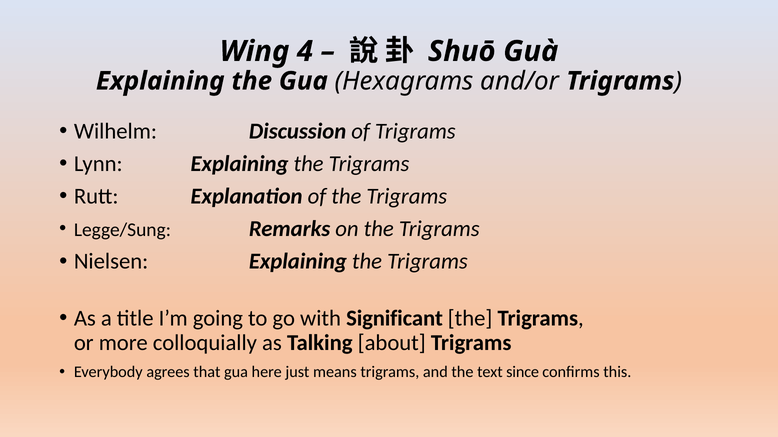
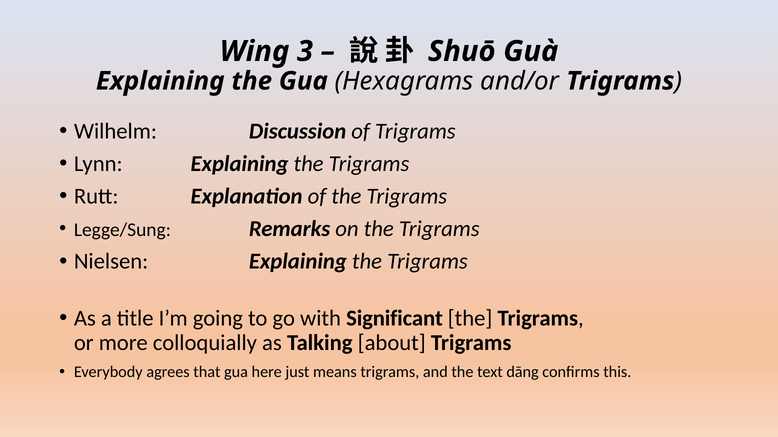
4: 4 -> 3 (305, 51)
since: since -> dāng (523, 372)
